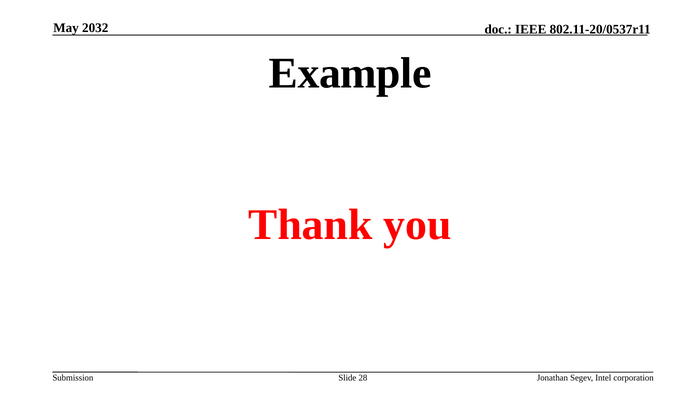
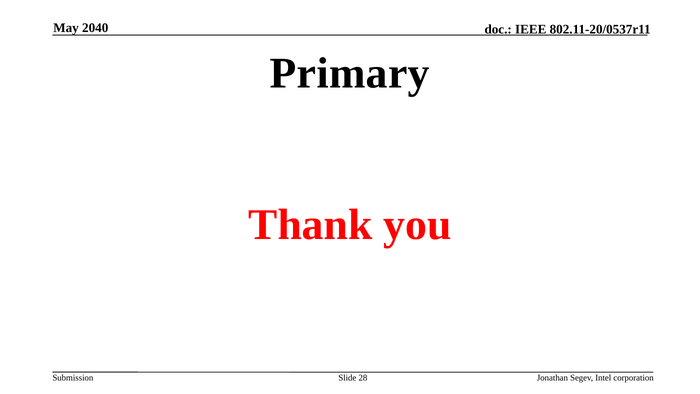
2032: 2032 -> 2040 (95, 28)
Example: Example -> Primary (350, 73)
